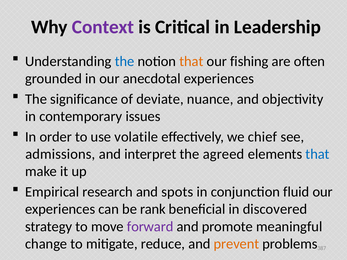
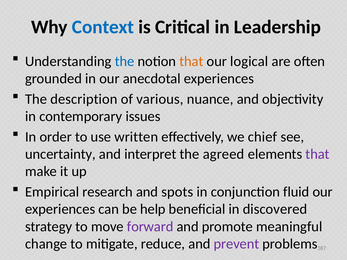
Context colour: purple -> blue (103, 27)
fishing: fishing -> logical (249, 61)
significance: significance -> description (84, 99)
deviate: deviate -> various (160, 99)
volatile: volatile -> written (136, 137)
admissions: admissions -> uncertainty (60, 154)
that colour: blue -> purple (317, 154)
rank: rank -> help (153, 209)
prevent colour: orange -> purple (236, 244)
